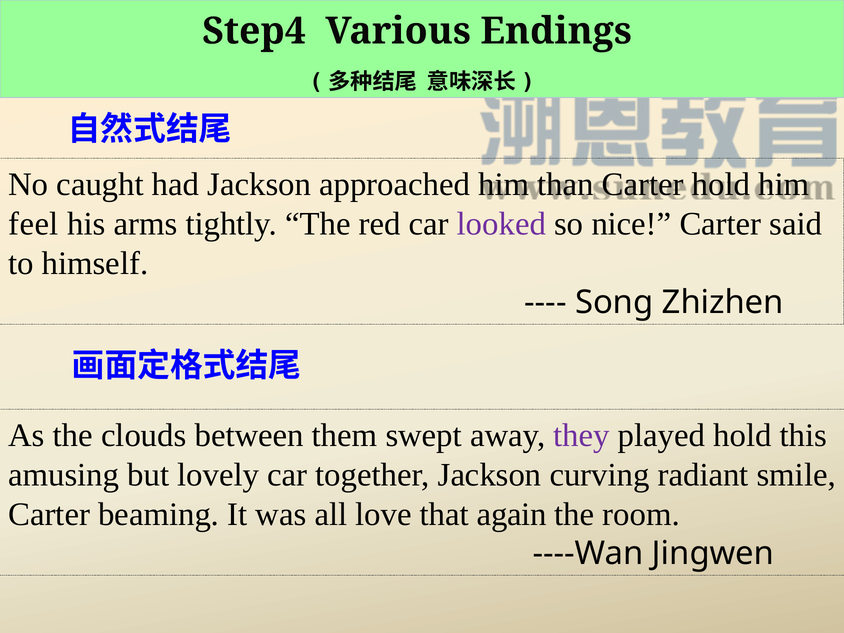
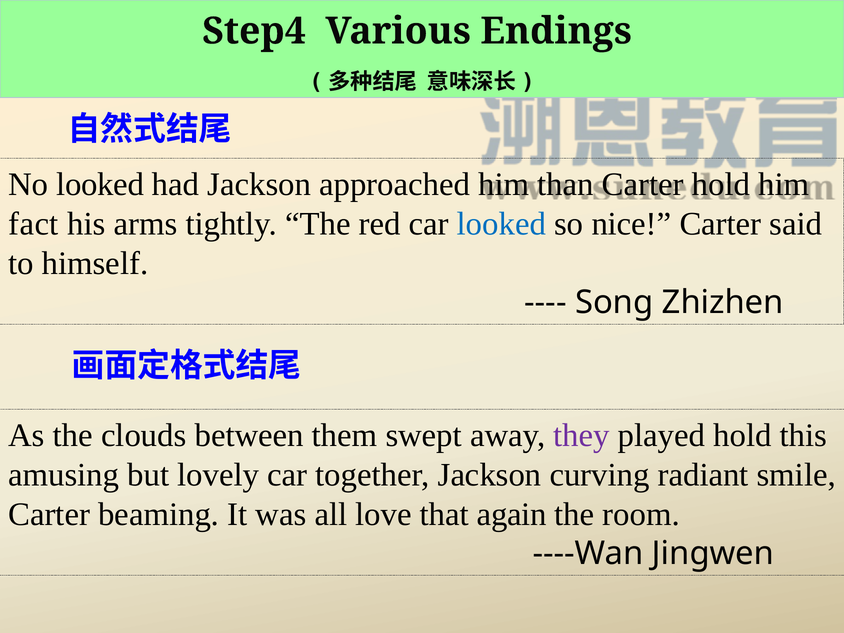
No caught: caught -> looked (100, 184)
feel: feel -> fact (34, 224)
looked colour: purple -> blue (501, 224)
